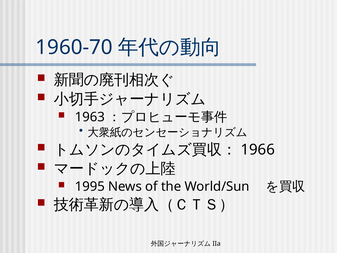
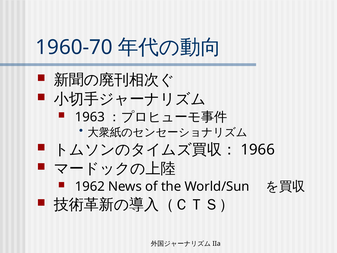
1995: 1995 -> 1962 (90, 186)
